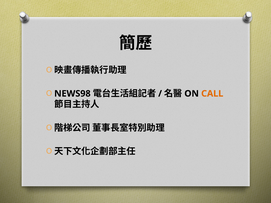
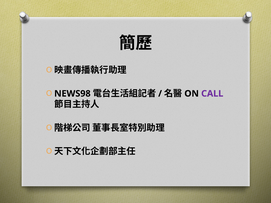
CALL colour: orange -> purple (212, 94)
